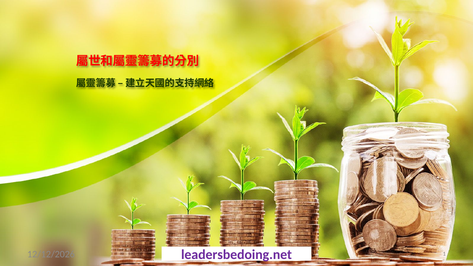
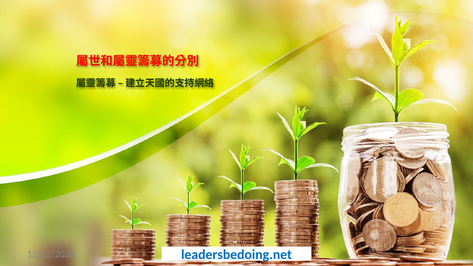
leadersbedoing.net colour: purple -> blue (237, 255)
